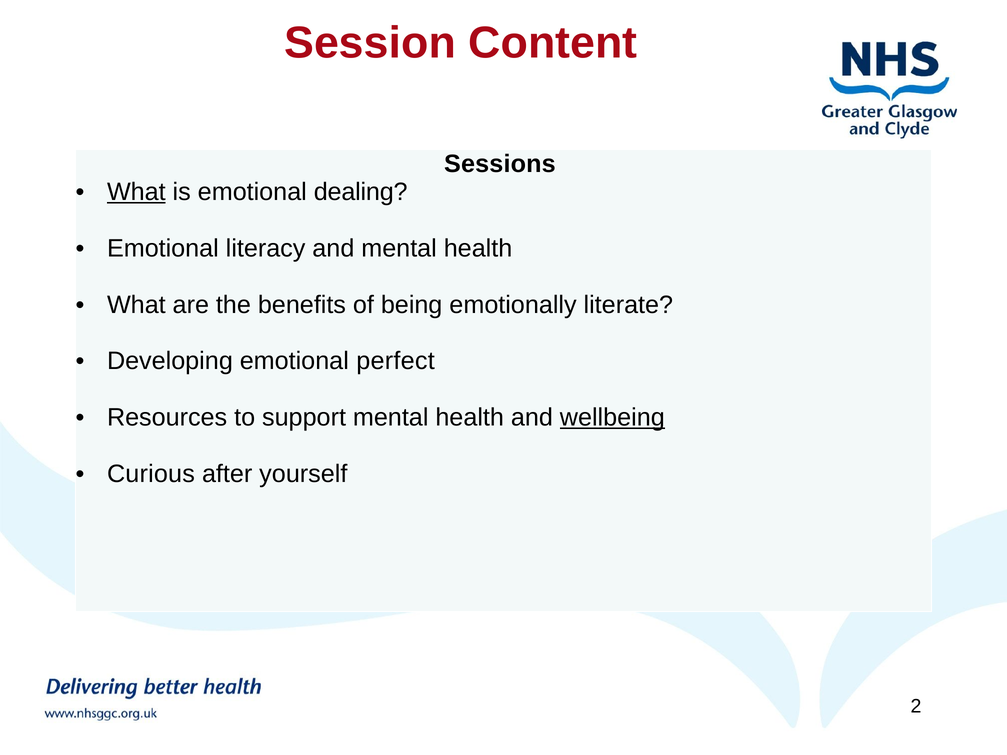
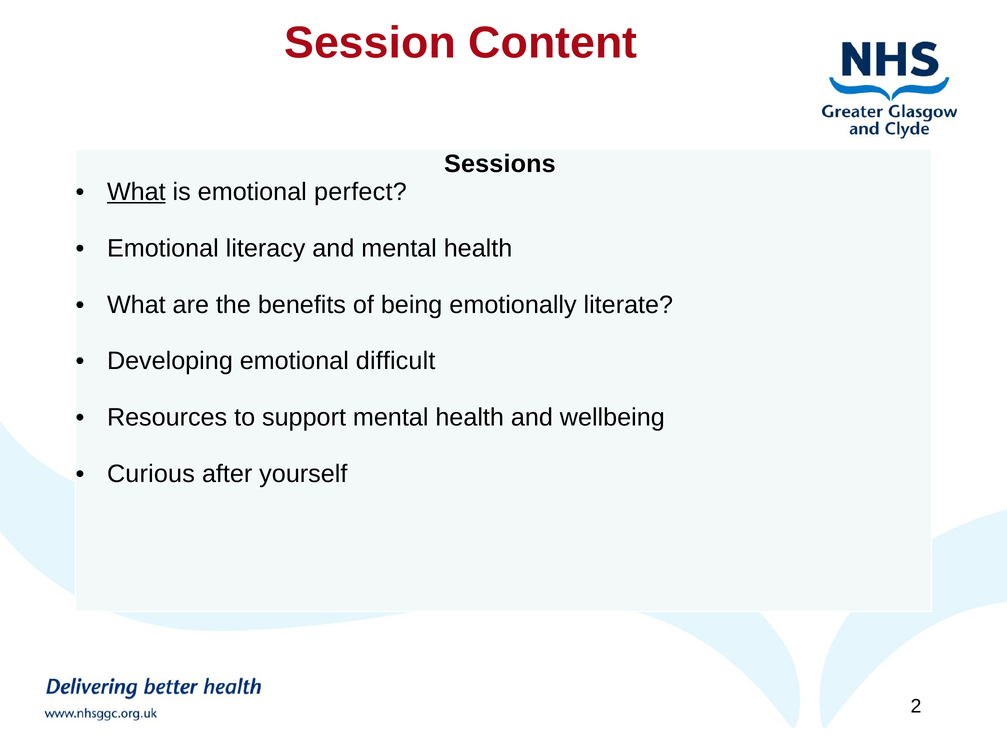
dealing: dealing -> perfect (360, 192)
perfect: perfect -> difficult (396, 361)
wellbeing underline: present -> none (612, 418)
